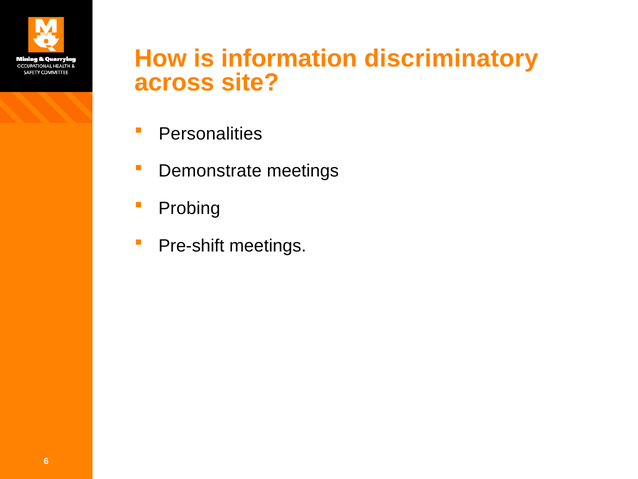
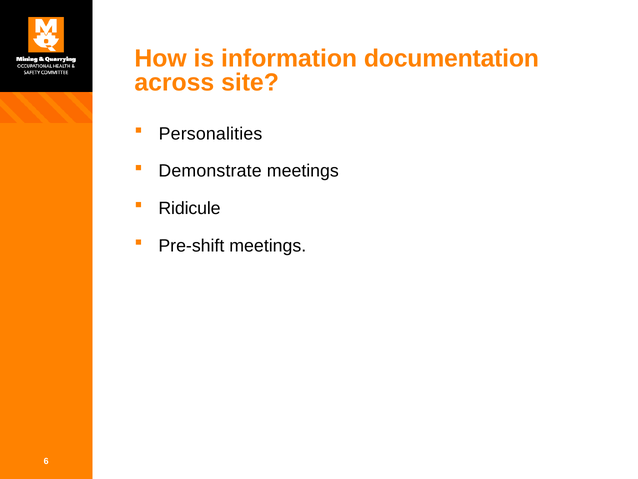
discriminatory: discriminatory -> documentation (451, 59)
Probing: Probing -> Ridicule (189, 208)
